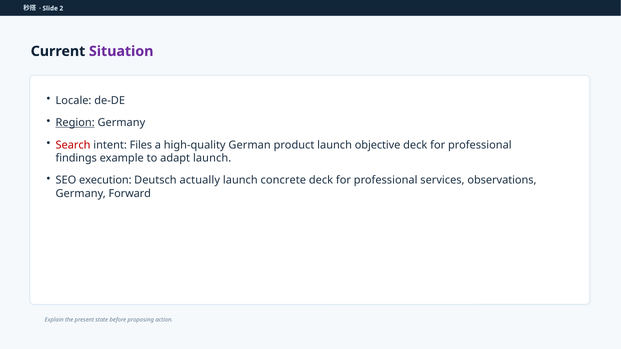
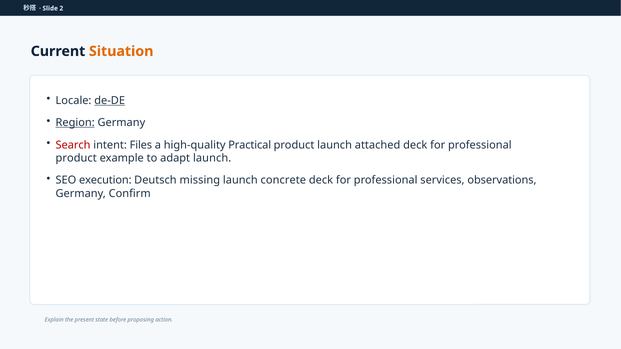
Situation colour: purple -> orange (121, 51)
de-DE underline: none -> present (110, 101)
German: German -> Practical (250, 145)
objective: objective -> attached (378, 145)
findings: findings -> product (76, 158)
actually: actually -> missing (200, 180)
Forward: Forward -> Confirm (130, 194)
